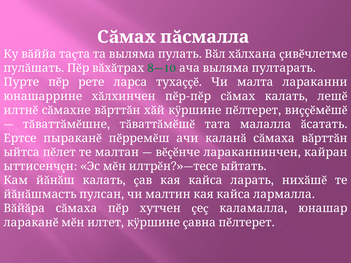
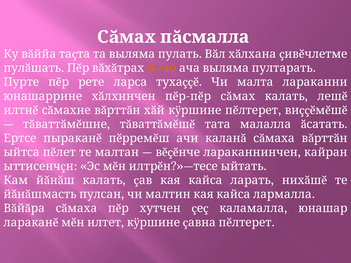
8—10 colour: green -> orange (162, 68)
